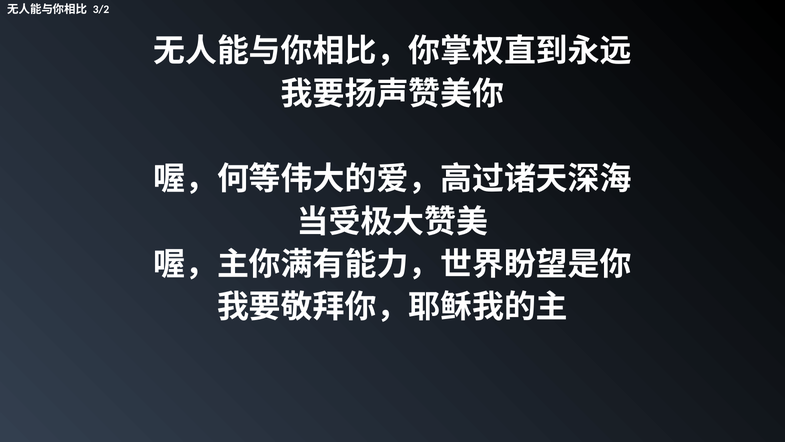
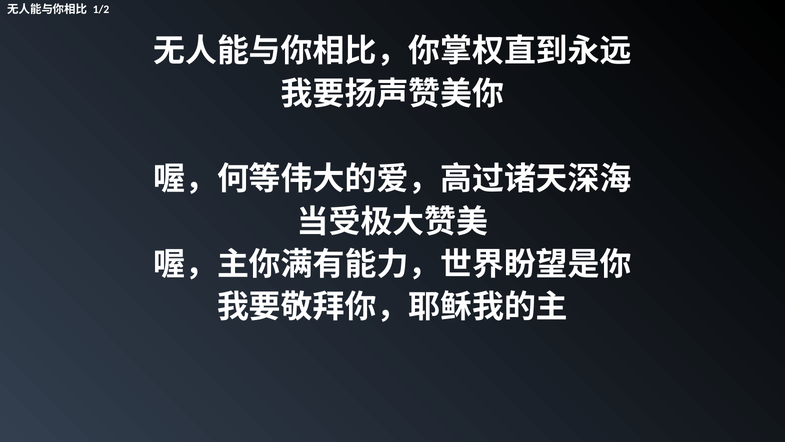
3/2: 3/2 -> 1/2 (101, 10)
